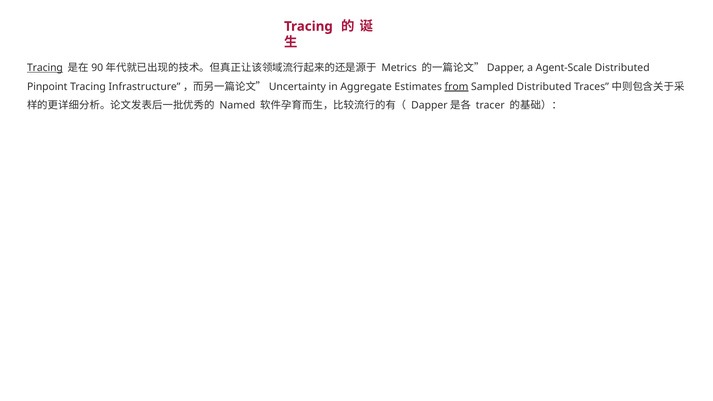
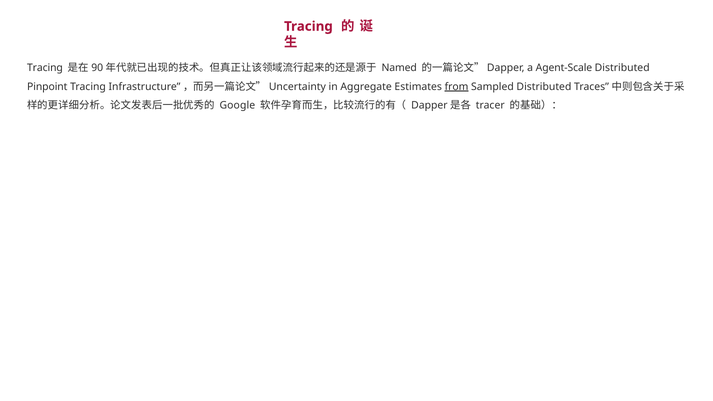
Tracing underline: present -> none (45, 68)
Metrics: Metrics -> Named (399, 68)
Named: Named -> Google (237, 105)
